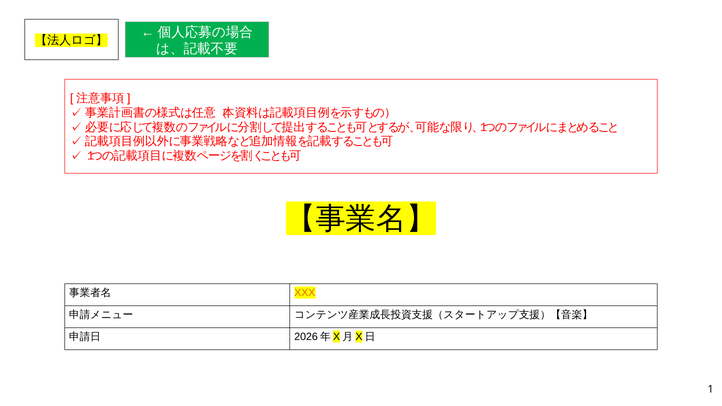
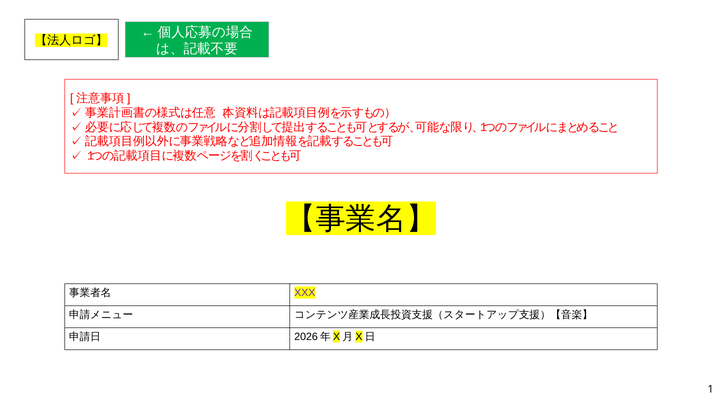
XXX colour: orange -> purple (305, 293)
